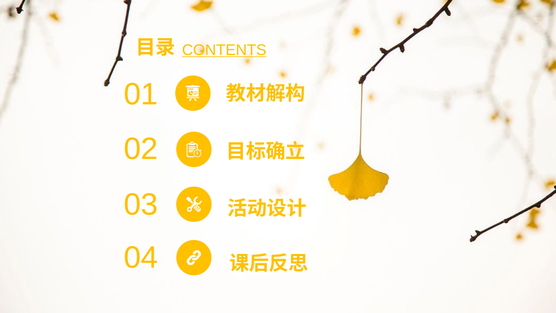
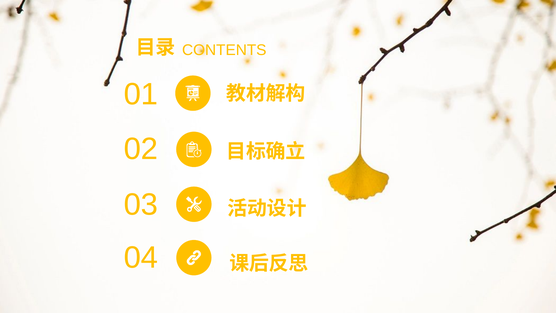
CONTENTS underline: present -> none (224, 50)
